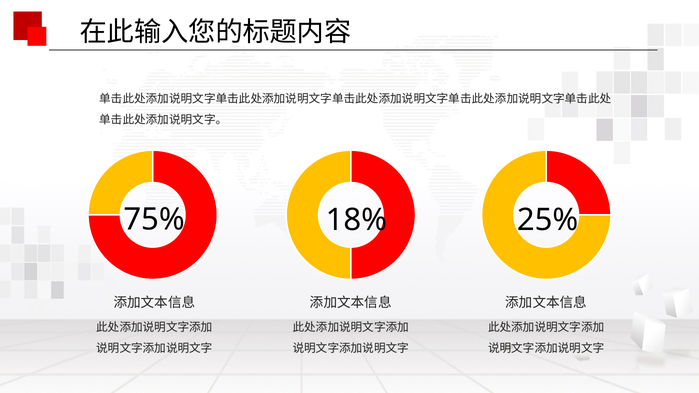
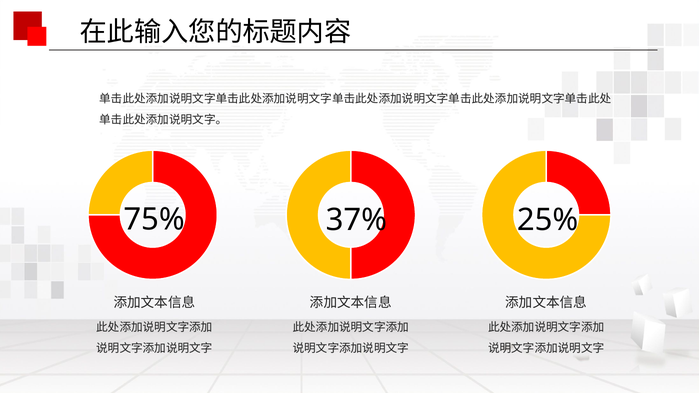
18%: 18% -> 37% (356, 220)
